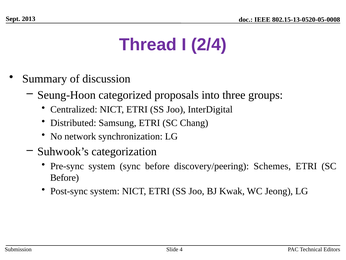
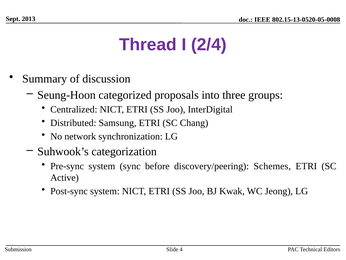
Before: Before -> Active (65, 177)
